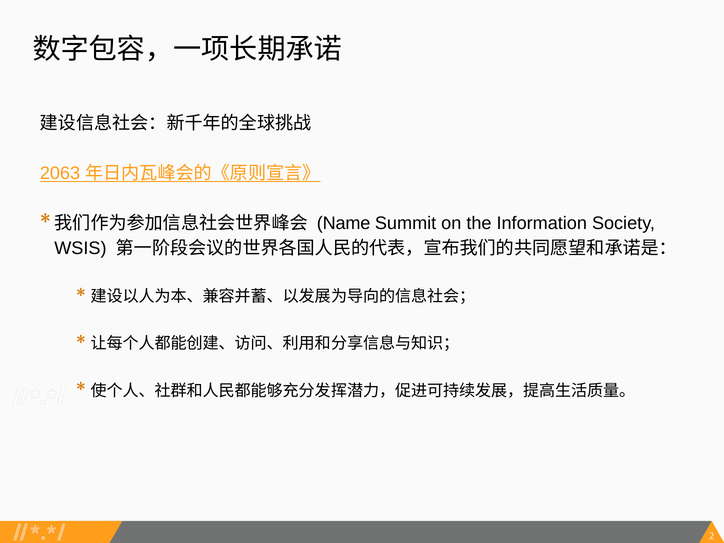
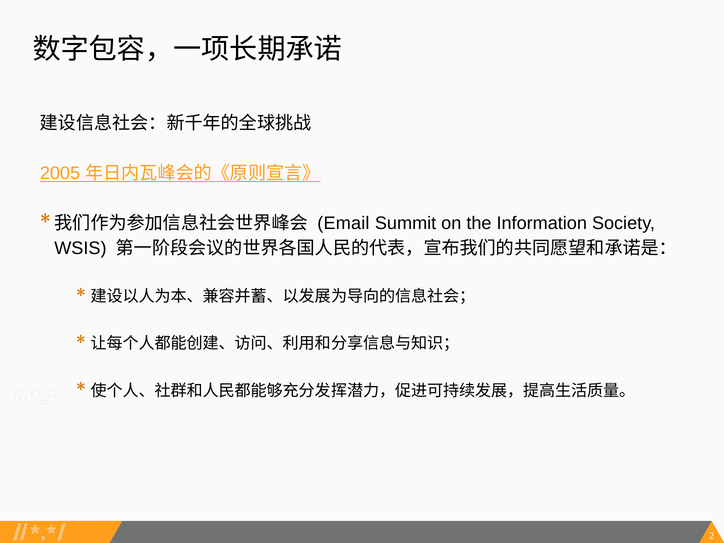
2063: 2063 -> 2005 (60, 173)
Name: Name -> Email (343, 223)
